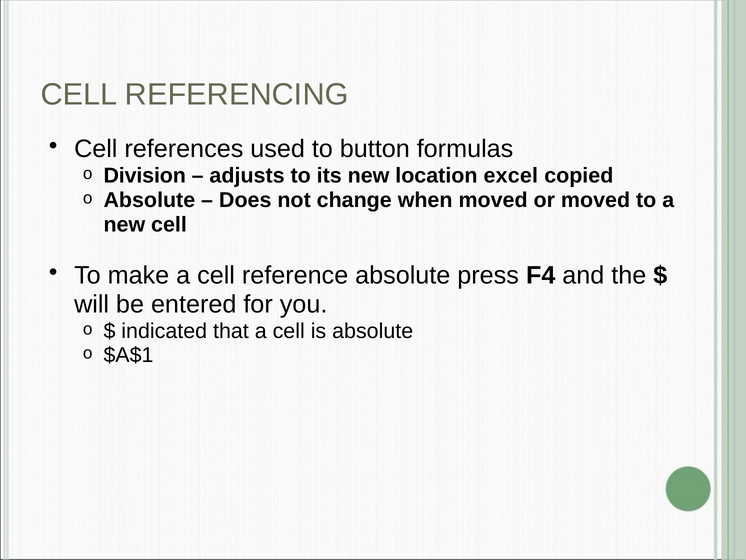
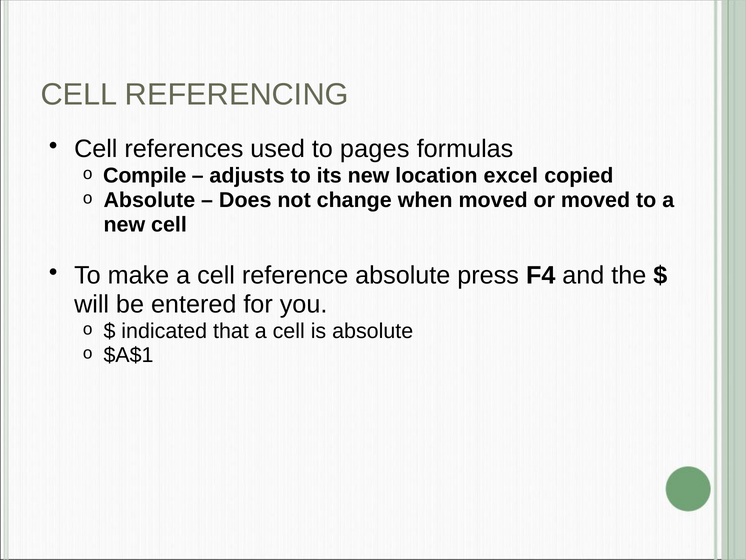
button: button -> pages (375, 149)
Division: Division -> Compile (145, 175)
